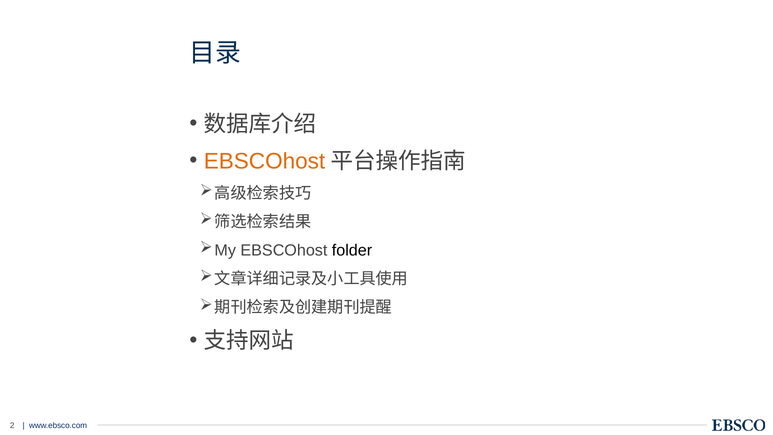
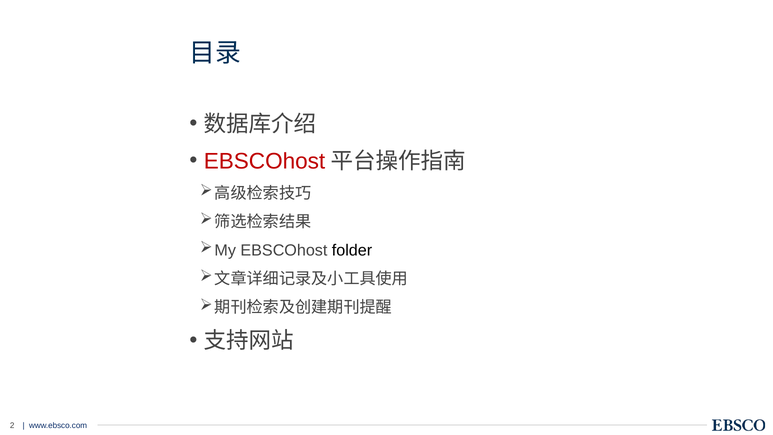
EBSCOhost colour: orange -> red (265, 161)
